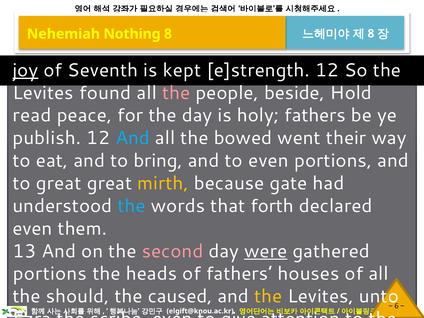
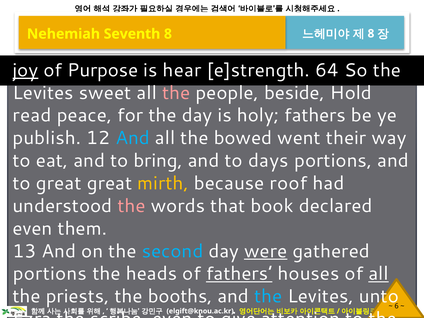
Nothing: Nothing -> Seventh (132, 34)
Seventh: Seventh -> Purpose (103, 70)
kept: kept -> hear (182, 70)
e]strength 12: 12 -> 64 (327, 70)
found: found -> sweet (105, 93)
to even: even -> days (268, 161)
gate: gate -> roof (288, 183)
the colour: light blue -> pink (132, 206)
forth: forth -> book (272, 206)
second colour: pink -> light blue (173, 251)
fathers underline: none -> present (239, 274)
all underline: none -> present (378, 274)
should: should -> priests (78, 296)
caused: caused -> booths (180, 296)
the colour: yellow -> light blue (268, 296)
